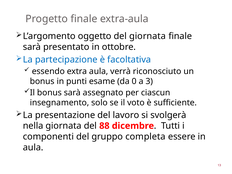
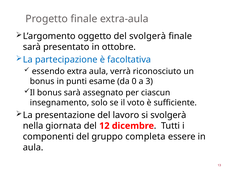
del giornata: giornata -> svolgerà (148, 36)
88: 88 -> 12 (104, 126)
